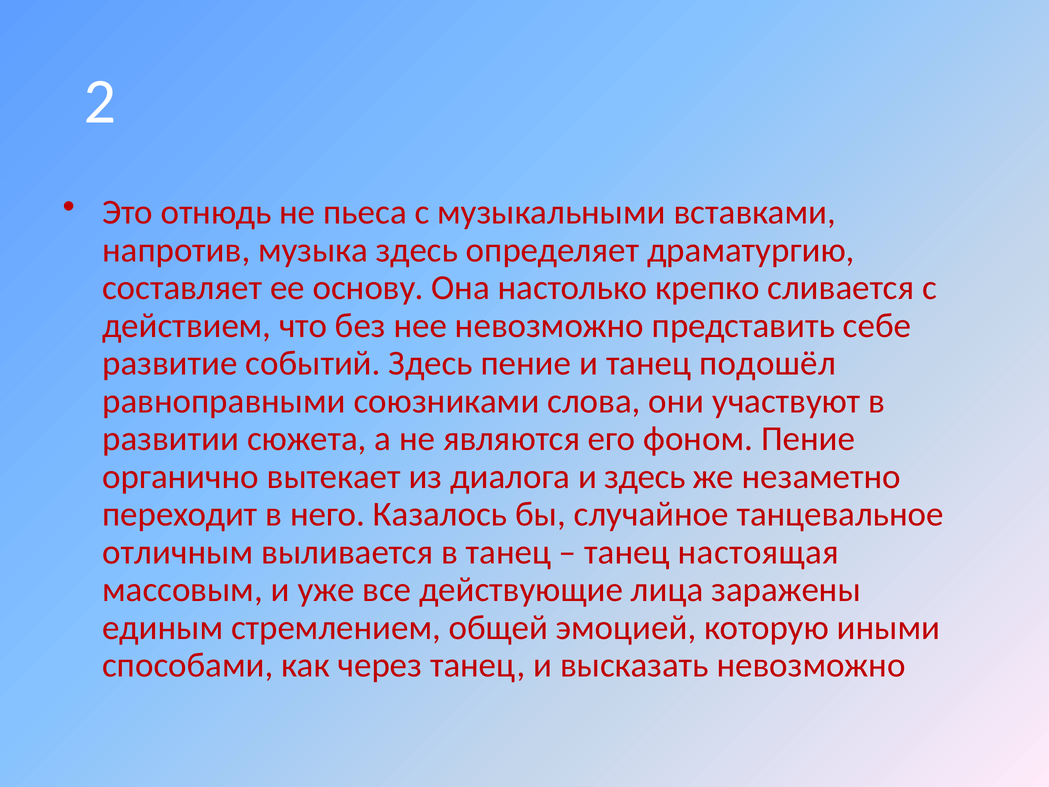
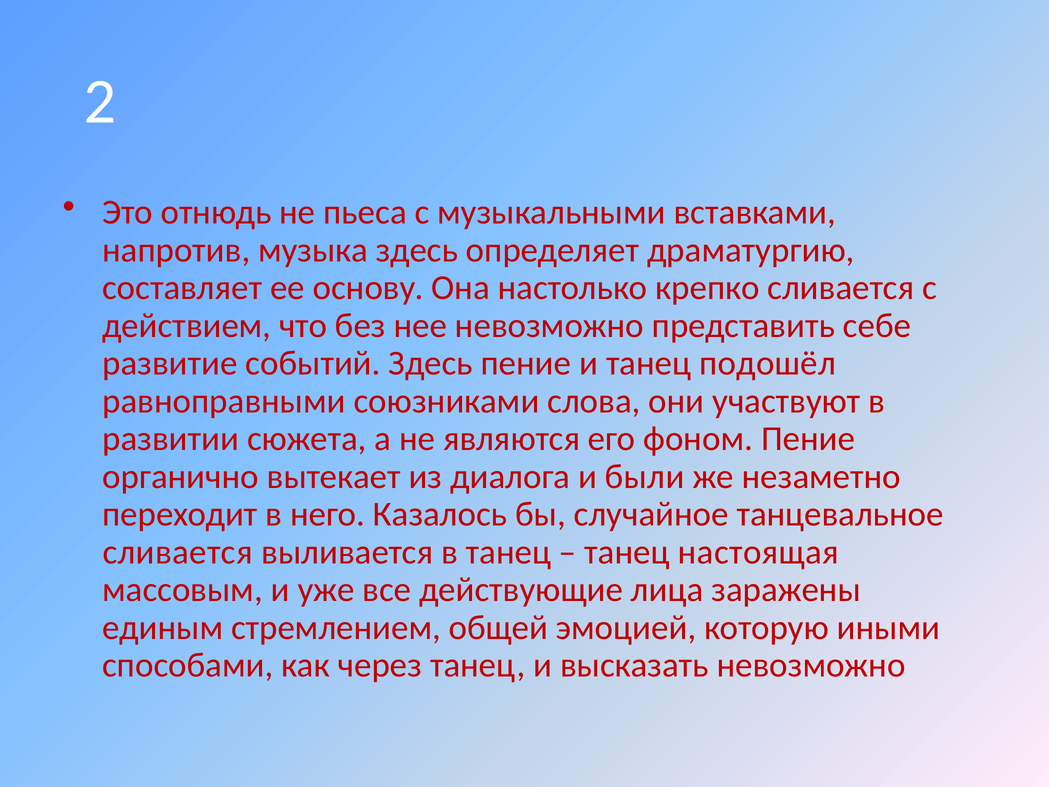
и здесь: здесь -> были (645, 476)
отличным: отличным -> сливается (178, 552)
